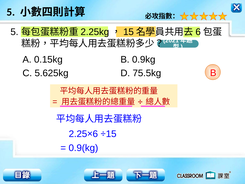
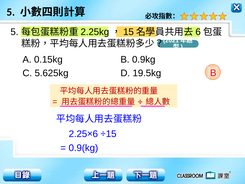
75.5kg: 75.5kg -> 19.5kg (147, 73)
